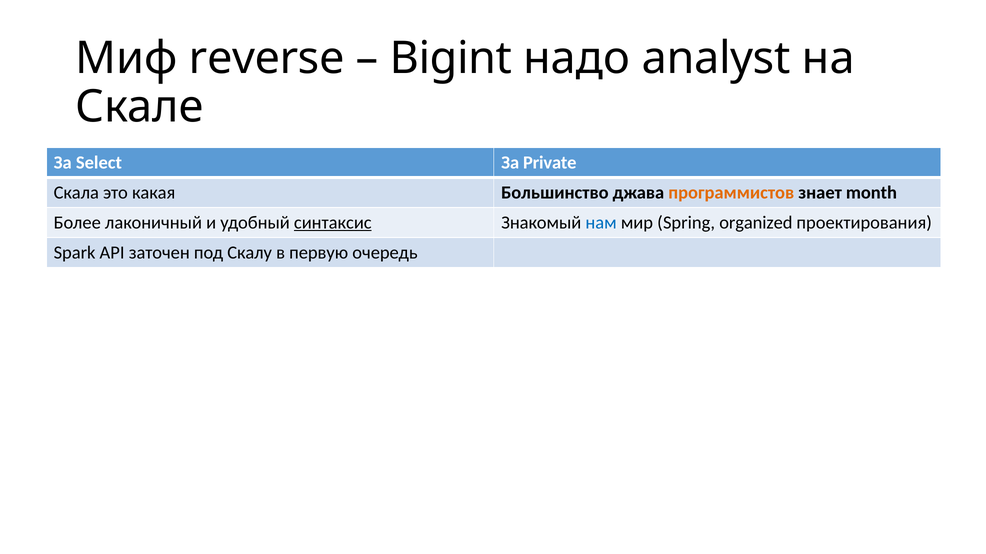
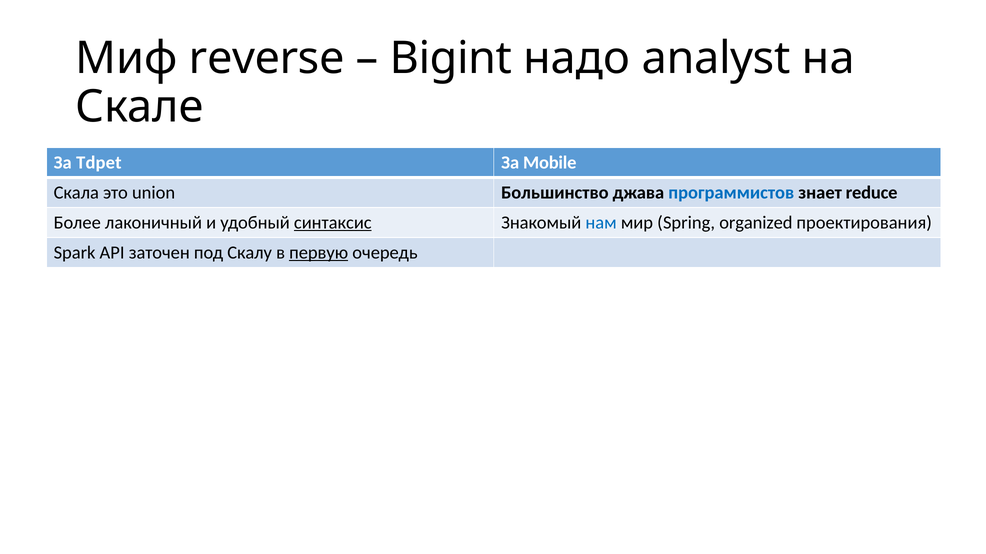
Select: Select -> Tdpet (99, 163)
Private: Private -> Mobile (550, 163)
какая: какая -> union (154, 193)
программистов colour: orange -> blue (731, 193)
month: month -> reduce (872, 193)
первую underline: none -> present (319, 253)
